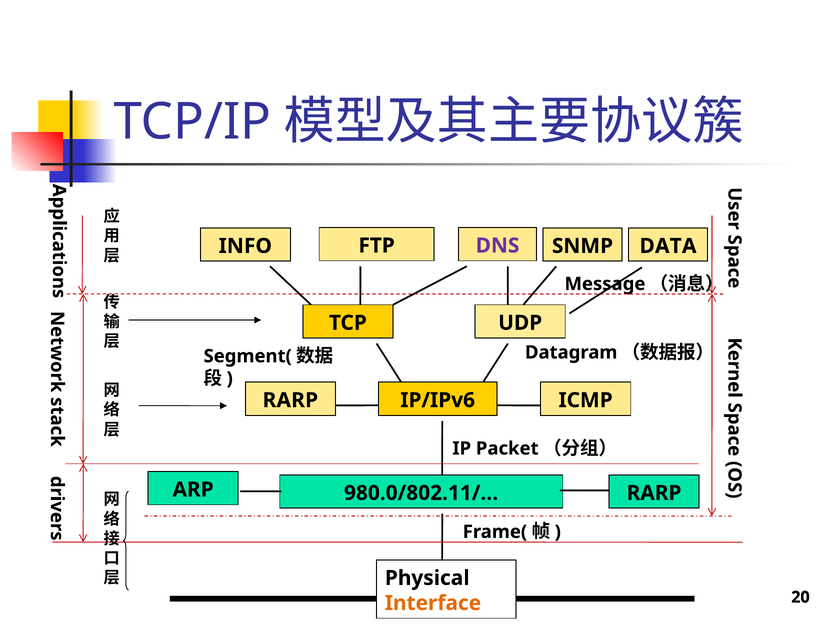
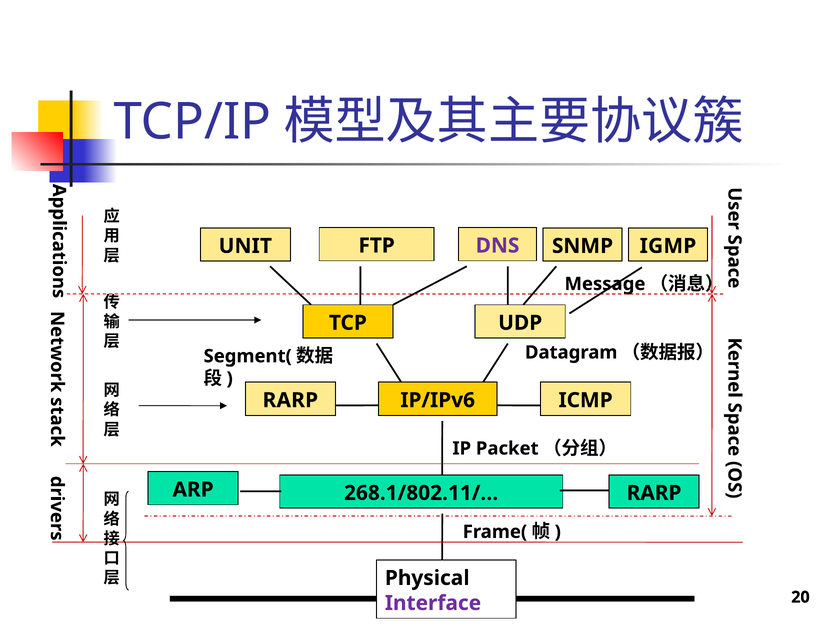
INFO: INFO -> UNIT (245, 246)
DATA: DATA -> IGMP (668, 246)
980.0/802.11/…: 980.0/802.11/… -> 268.1/802.11/… (421, 493)
Interface colour: orange -> purple (433, 603)
